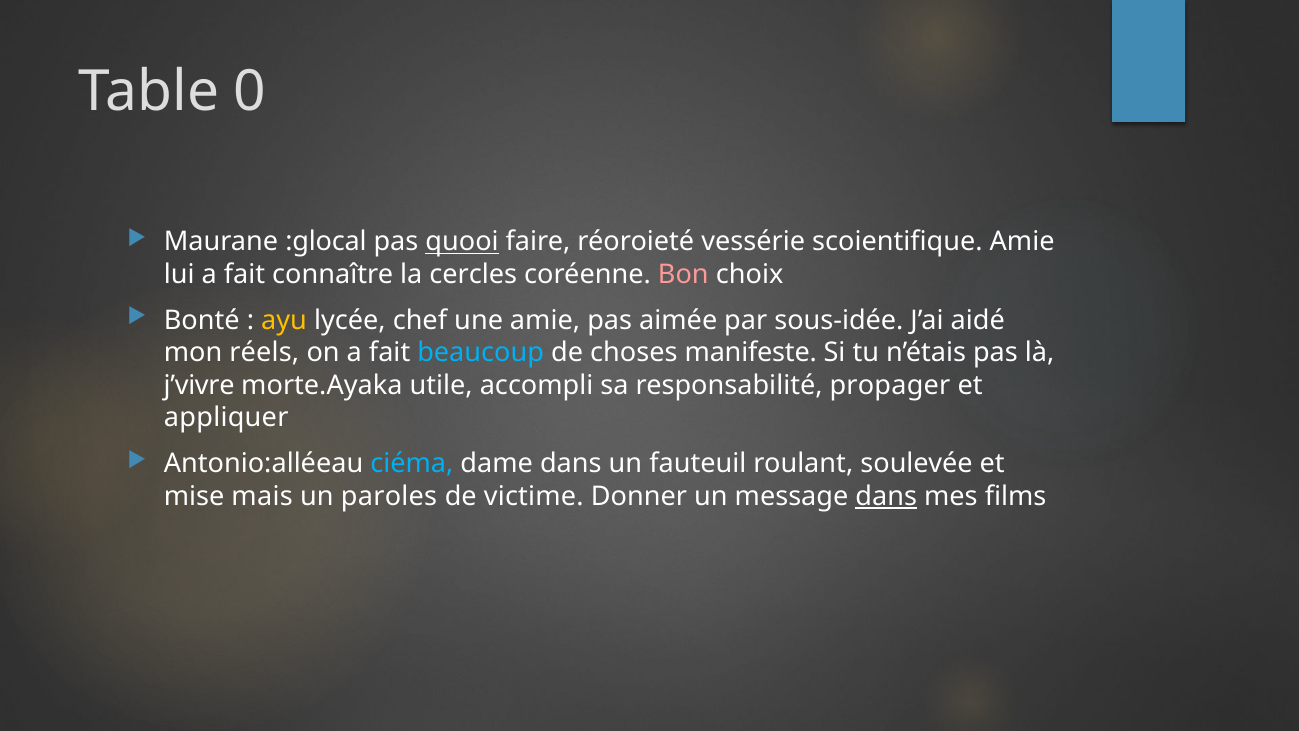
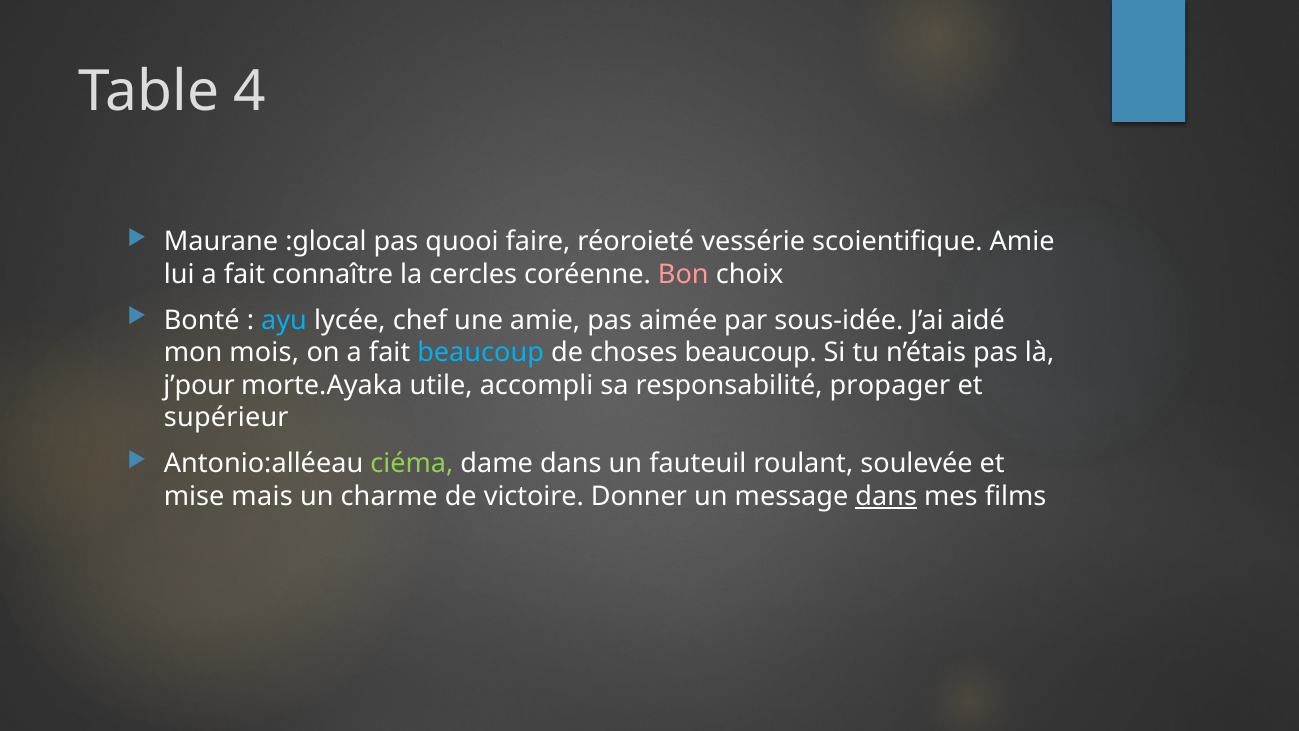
0: 0 -> 4 (250, 91)
quooi underline: present -> none (462, 242)
ayu colour: yellow -> light blue (284, 320)
réels: réels -> mois (264, 353)
choses manifeste: manifeste -> beaucoup (751, 353)
j’vivre: j’vivre -> j’pour (199, 385)
appliquer: appliquer -> supérieur (226, 418)
ciéma colour: light blue -> light green (412, 464)
paroles: paroles -> charme (389, 496)
victime: victime -> victoire (534, 496)
